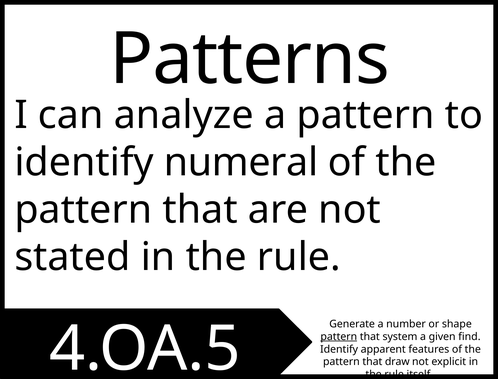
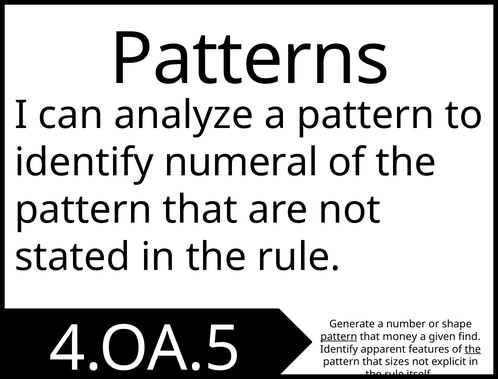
system: system -> money (400, 337)
the underline: none -> present (473, 350)
draw: draw -> sizes (397, 362)
